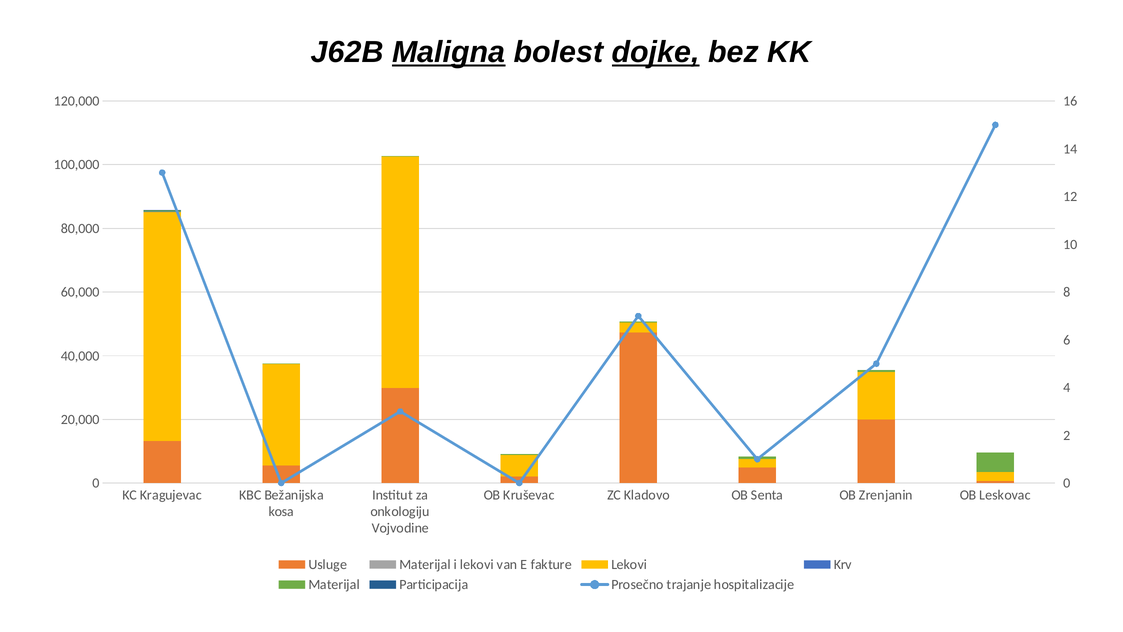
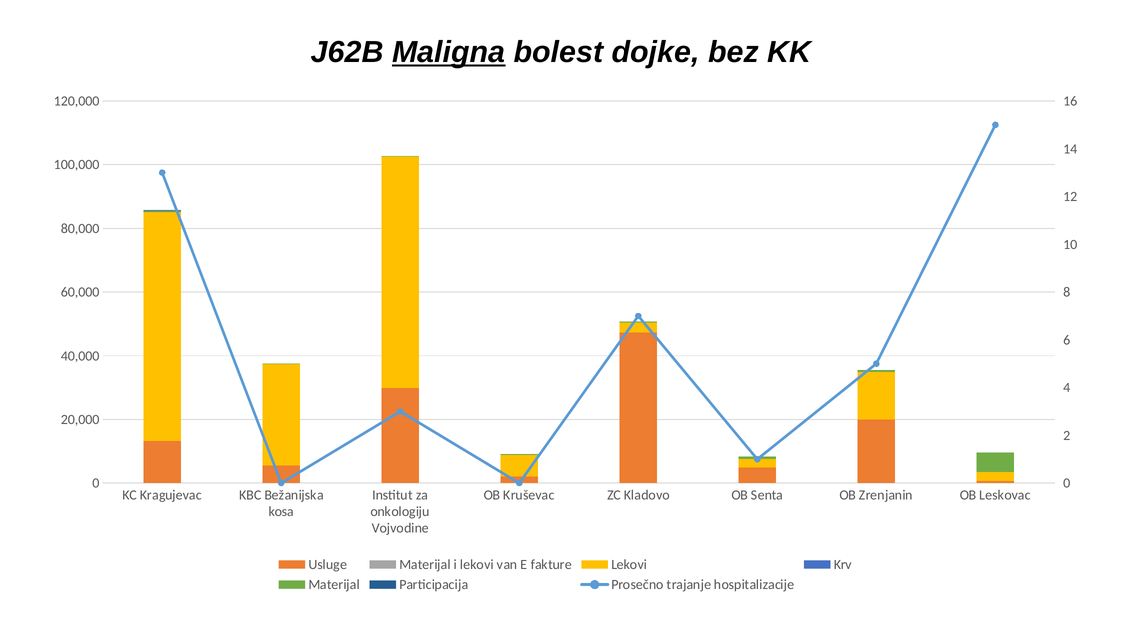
dojke underline: present -> none (656, 52)
